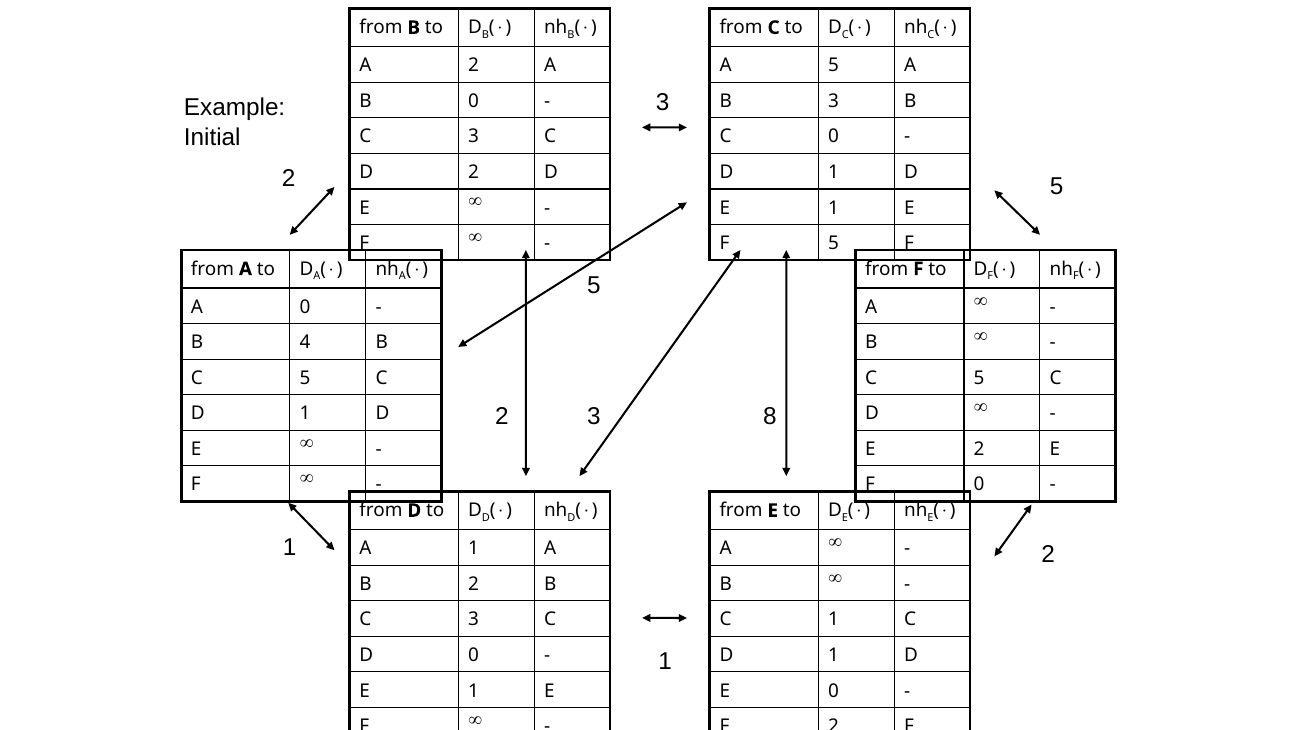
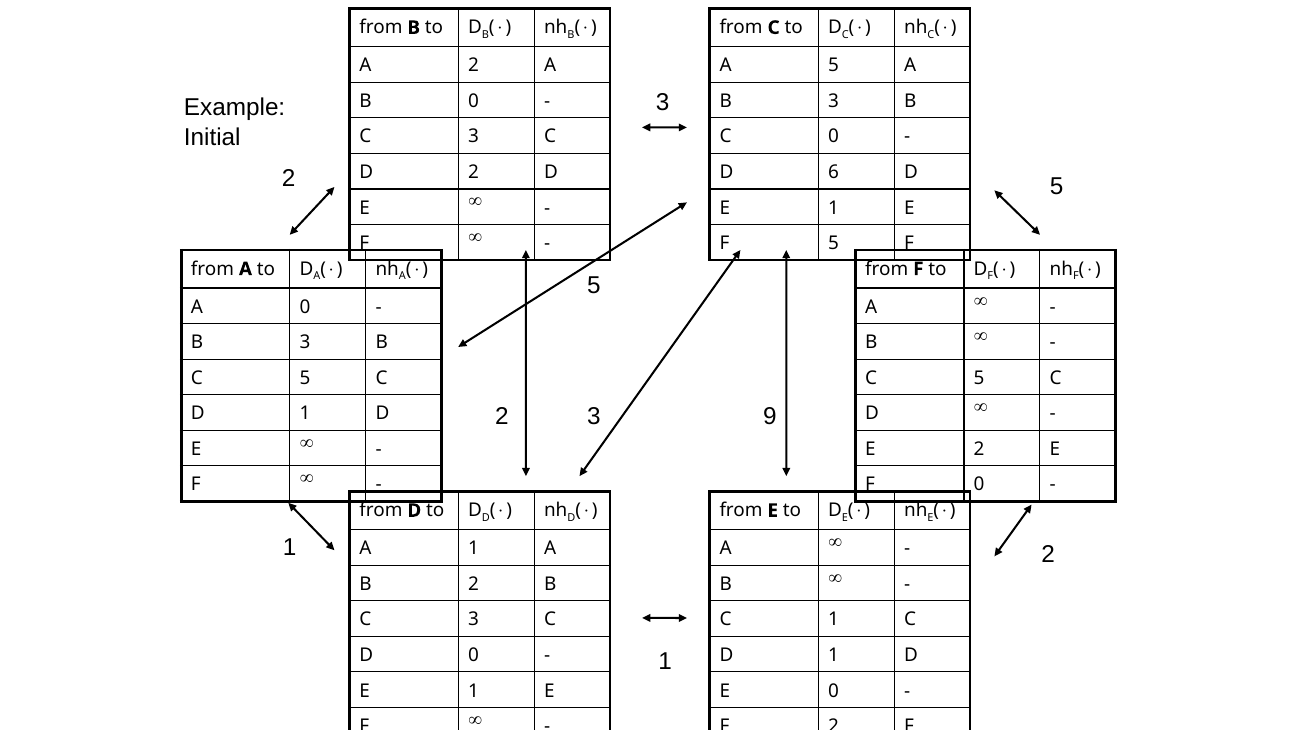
1: 1 -> 6 (834, 172)
4: 4 -> 3 (305, 342)
8: 8 -> 9 (770, 416)
